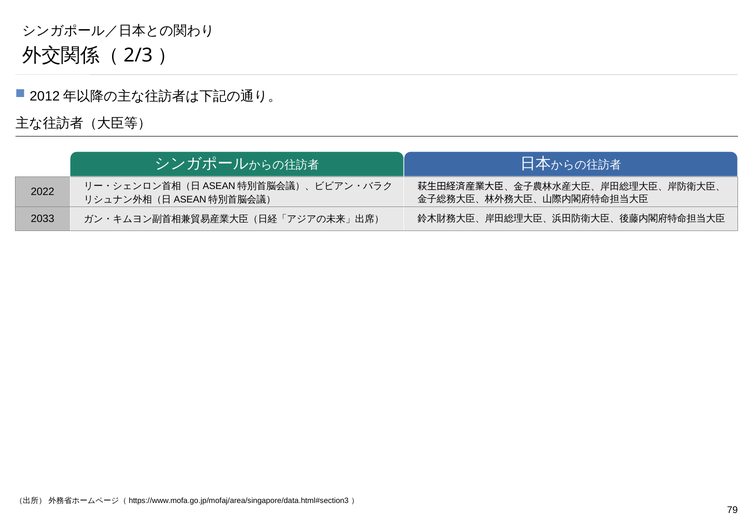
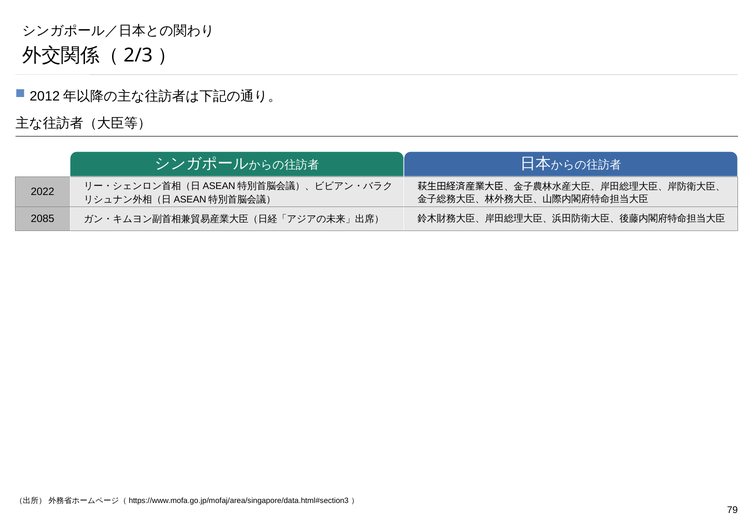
2033: 2033 -> 2085 (43, 219)
